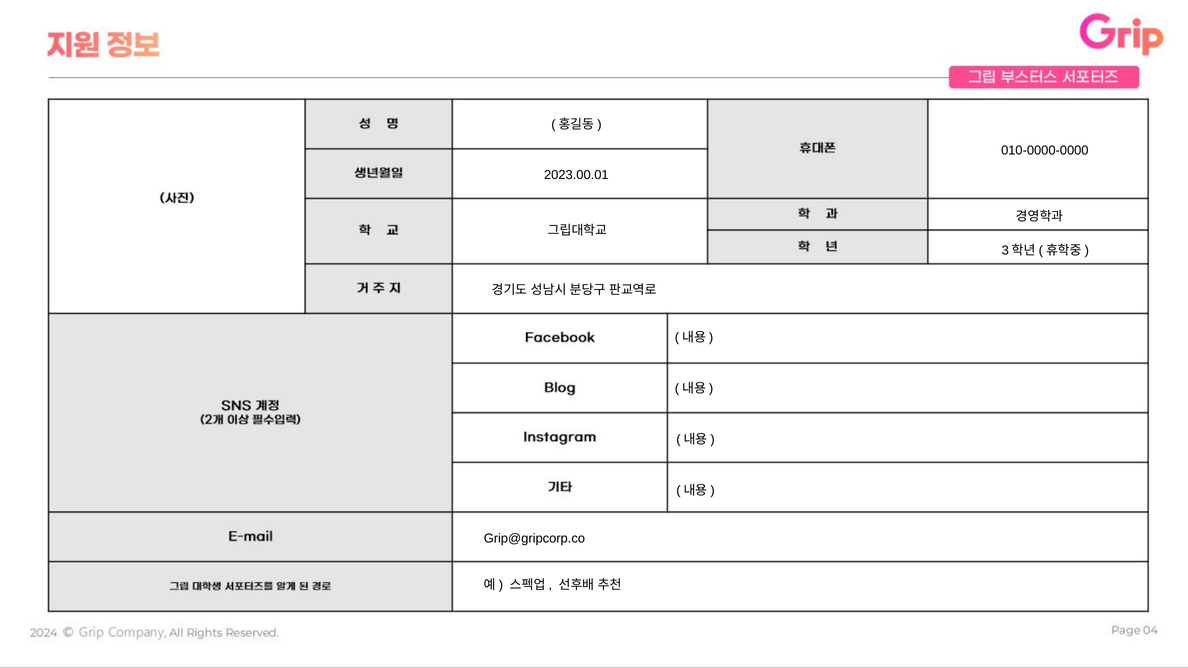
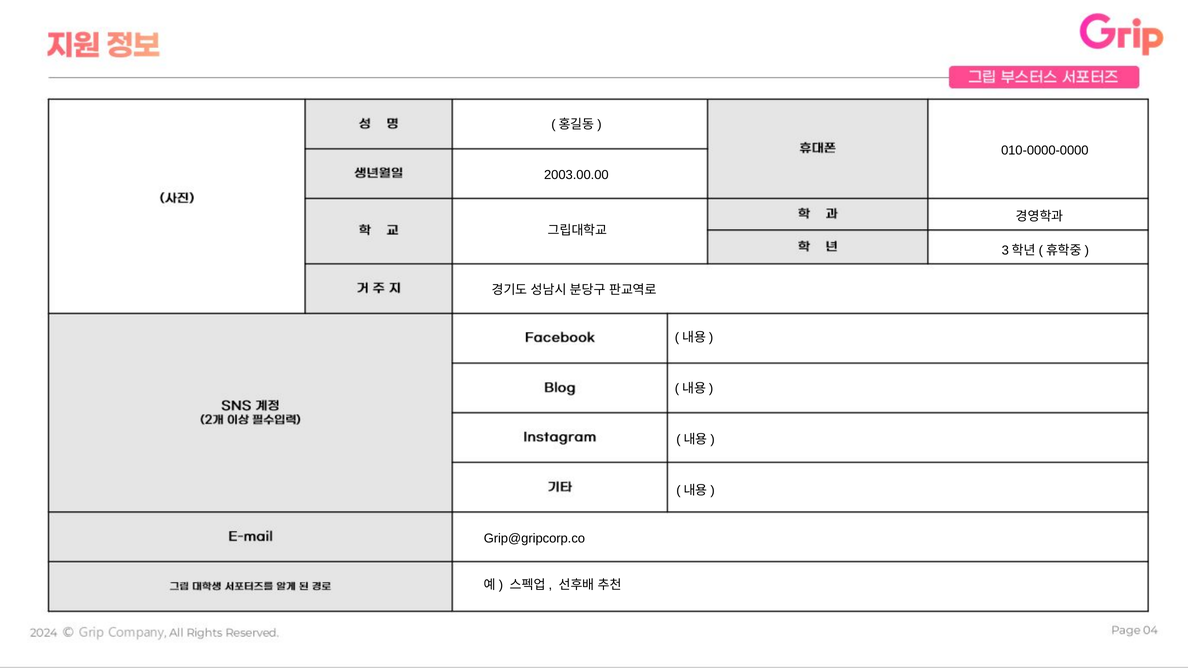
2023.00.01: 2023.00.01 -> 2003.00.00 (576, 175)
